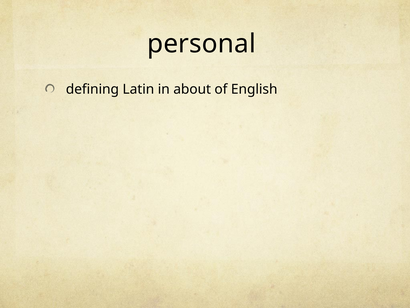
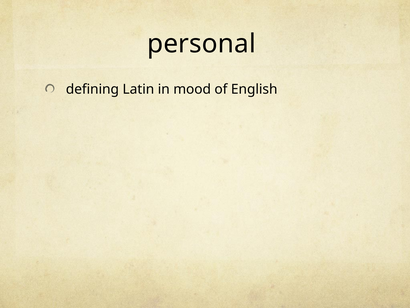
about: about -> mood (192, 89)
